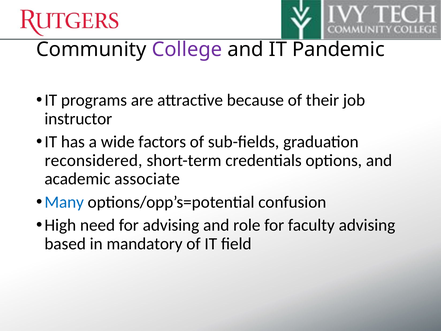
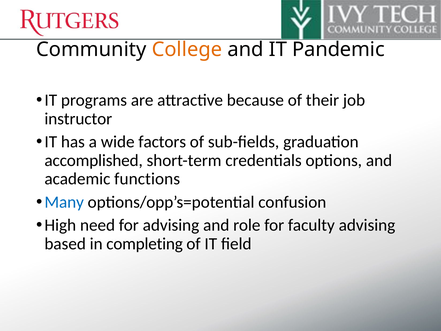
College colour: purple -> orange (187, 49)
reconsidered: reconsidered -> accomplished (94, 160)
associate: associate -> functions (147, 179)
mandatory: mandatory -> completing (145, 244)
